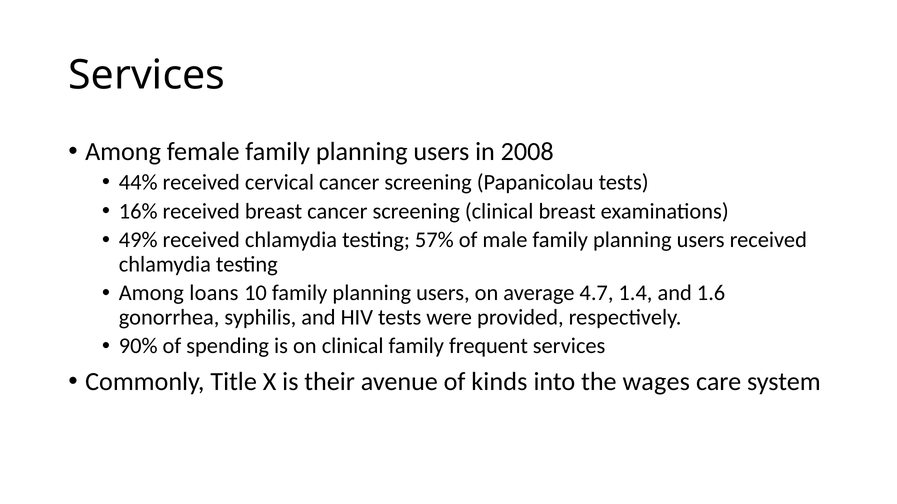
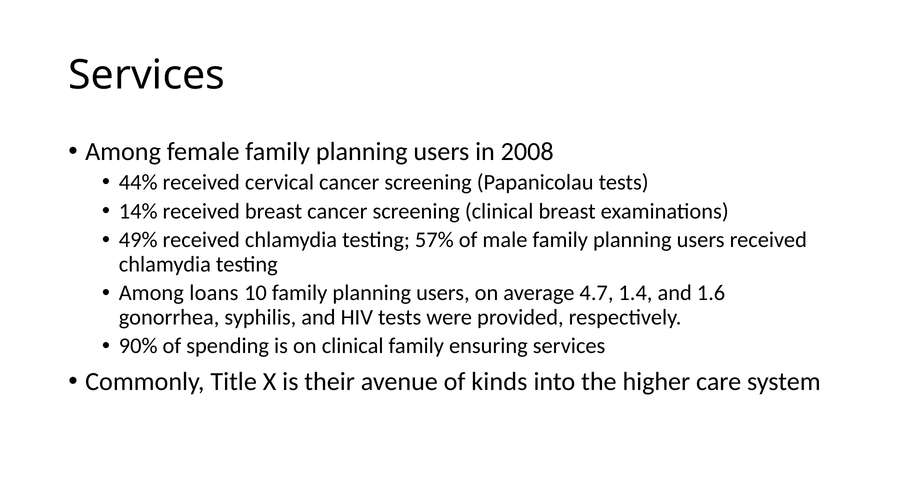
16%: 16% -> 14% (138, 211)
frequent: frequent -> ensuring (488, 346)
wages: wages -> higher (656, 382)
